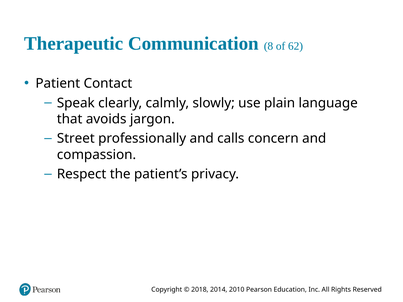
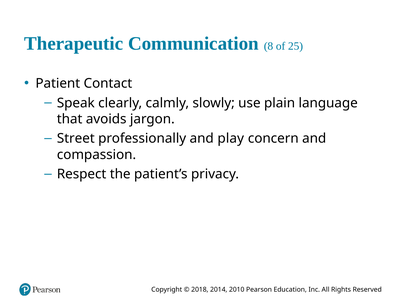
62: 62 -> 25 (296, 46)
calls: calls -> play (231, 139)
